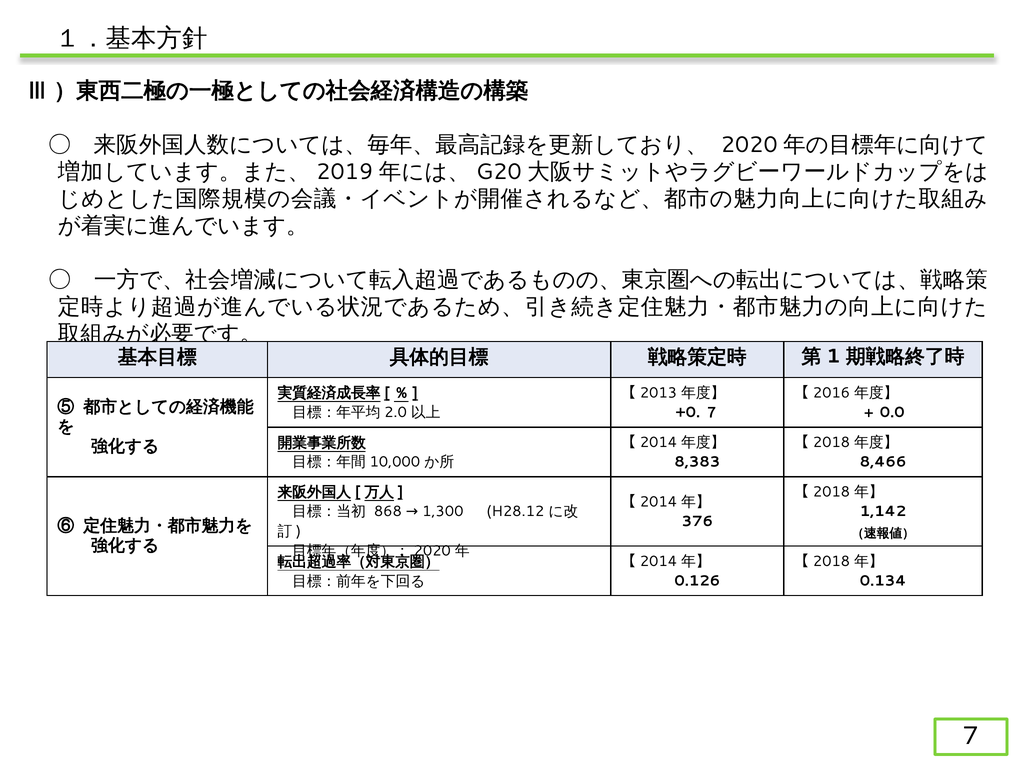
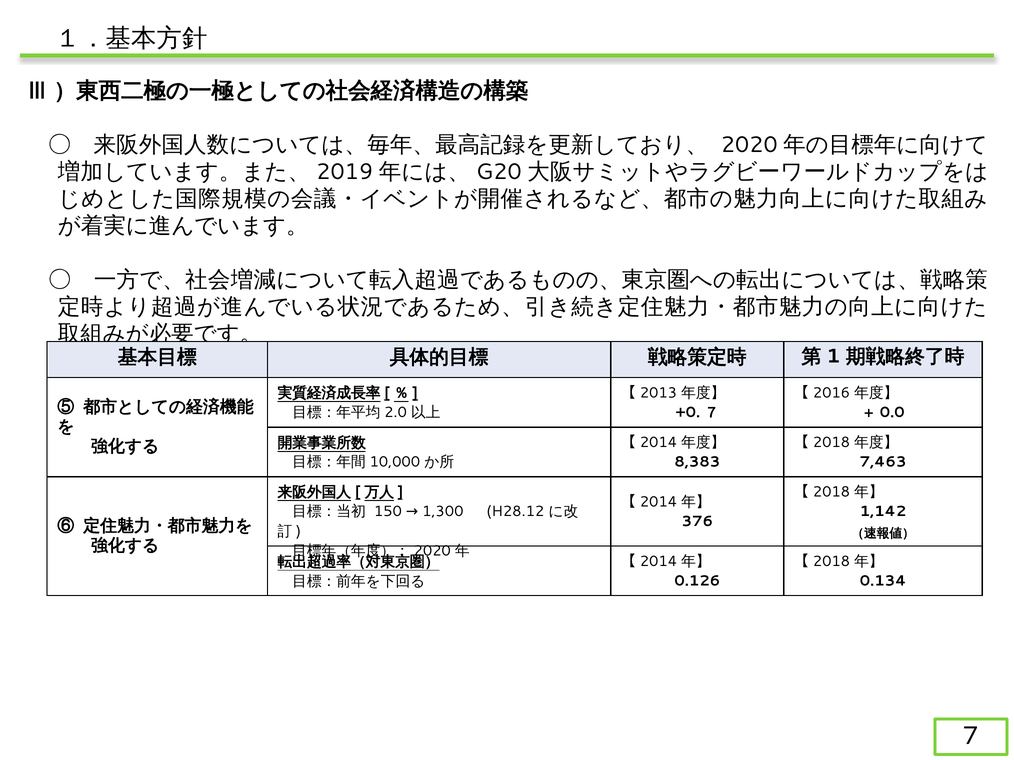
8,466: 8,466 -> 7,463 (883, 462)
868: 868 -> 150 (388, 512)
